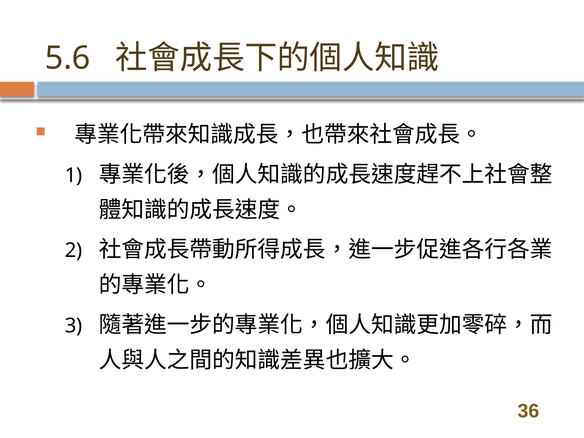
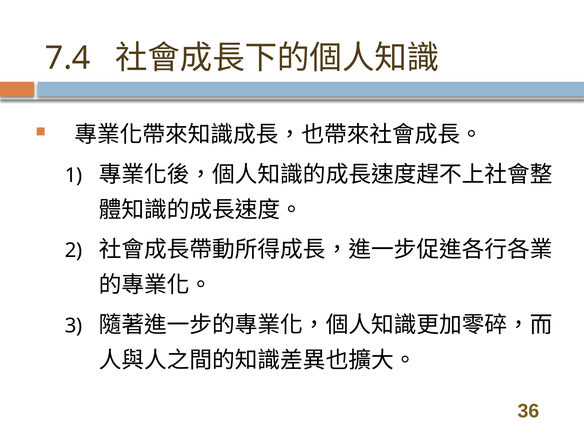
5.6: 5.6 -> 7.4 (68, 58)
